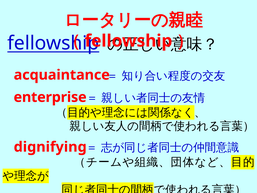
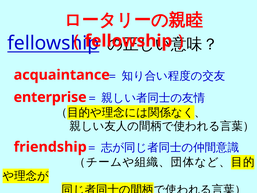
dignifying: dignifying -> friendship (50, 147)
